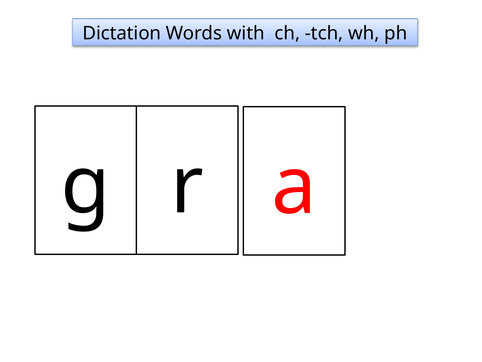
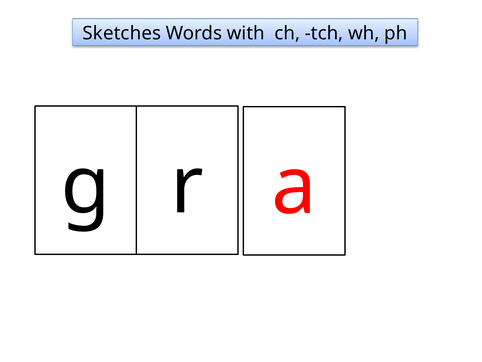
Dictation: Dictation -> Sketches (122, 33)
